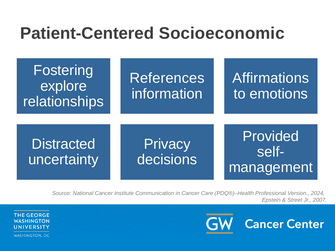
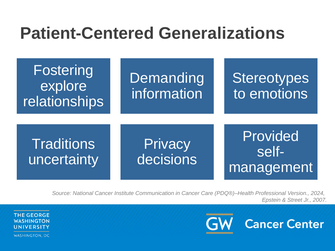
Socioeconomic: Socioeconomic -> Generalizations (222, 33)
References: References -> Demanding (167, 78)
Affirmations: Affirmations -> Stereotypes (271, 78)
Distracted: Distracted -> Traditions (63, 144)
